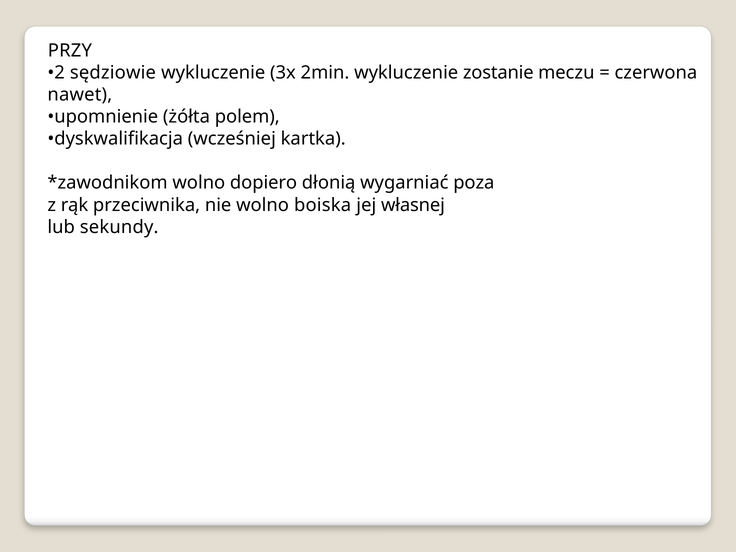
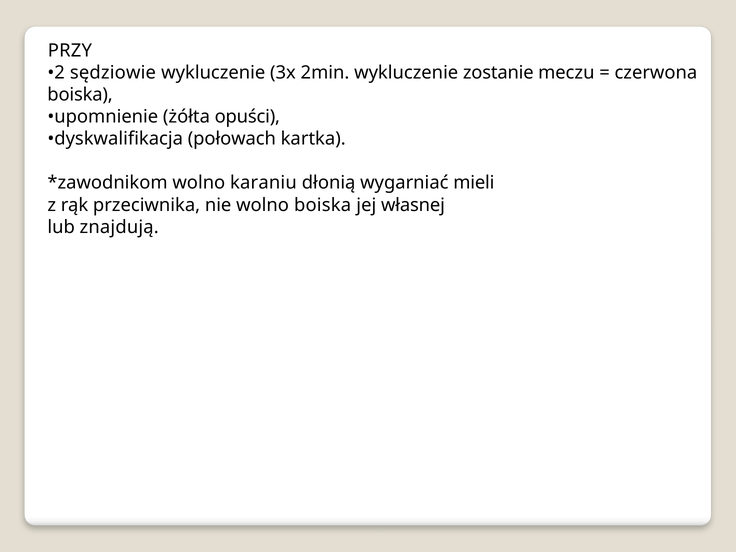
nawet: nawet -> boiska (80, 95)
polem: polem -> opuści (247, 117)
wcześniej: wcześniej -> połowach (232, 139)
dopiero: dopiero -> karaniu (263, 183)
poza: poza -> mieli (474, 183)
sekundy: sekundy -> znajdują (119, 227)
